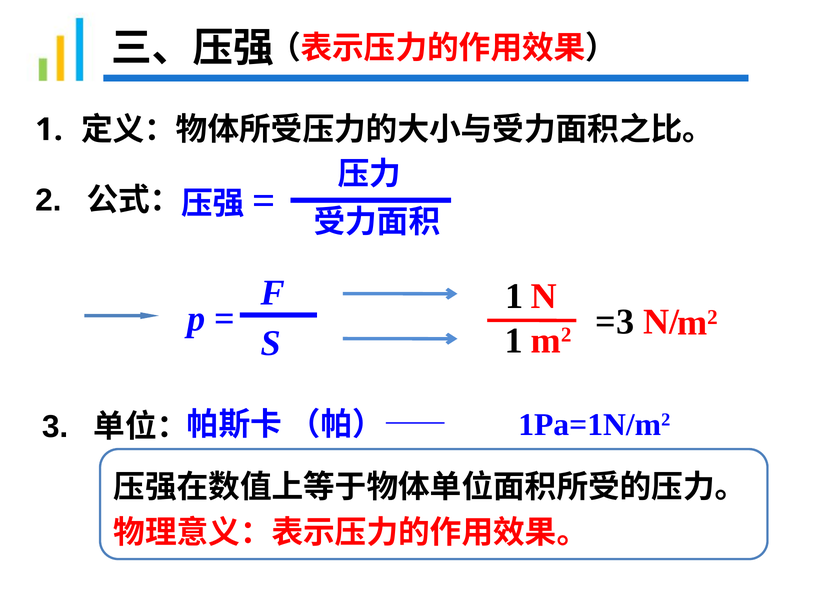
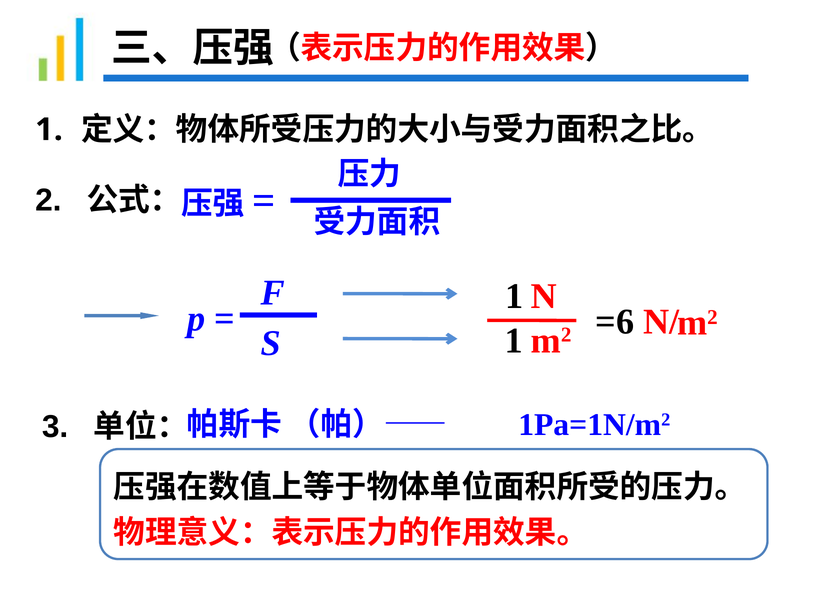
=3: =3 -> =6 (615, 322)
